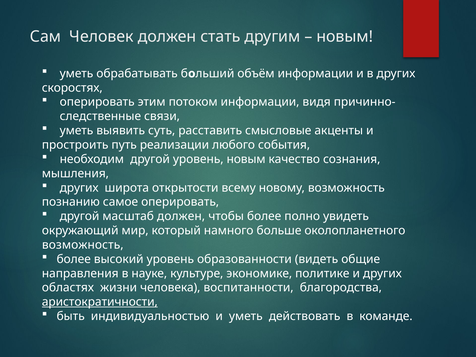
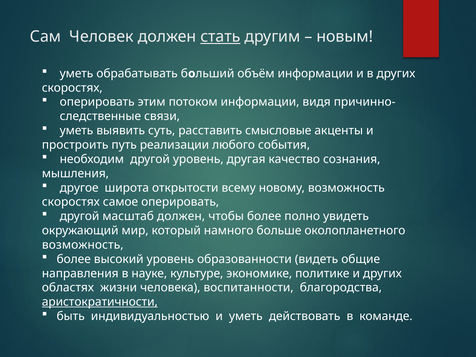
стать underline: none -> present (220, 37)
уровень новым: новым -> другая (246, 159)
других: других -> другое (79, 188)
познанию: познанию -> скоростях (71, 202)
